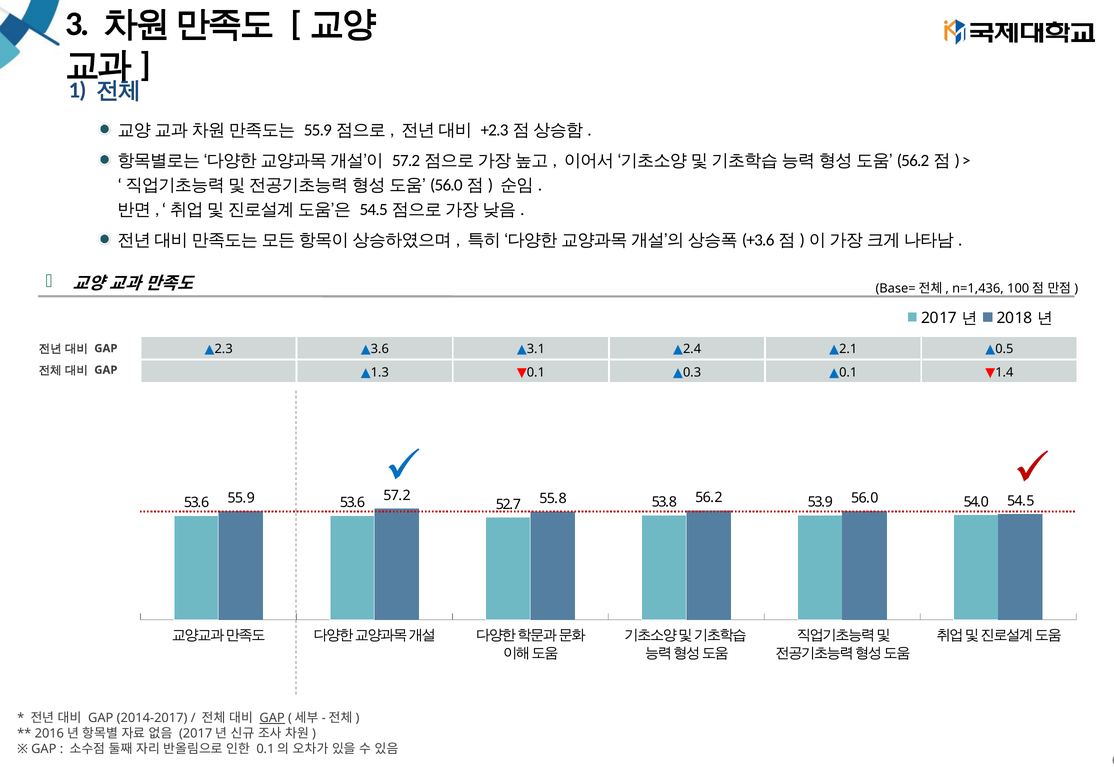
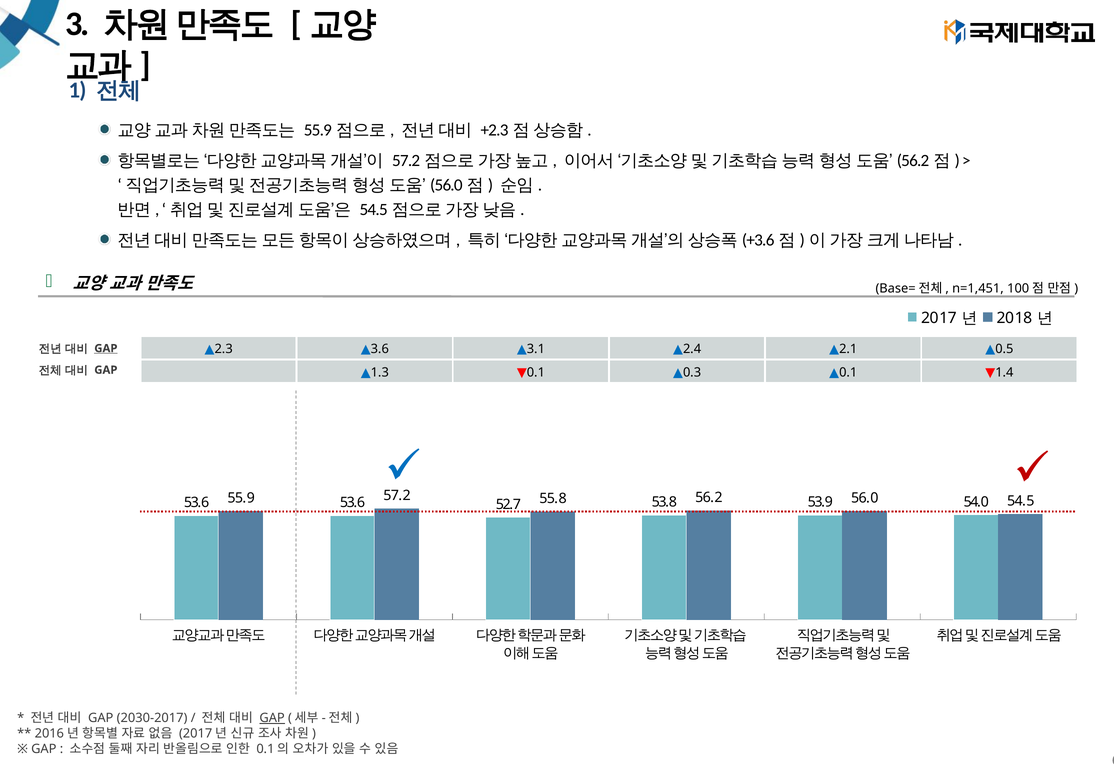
n=1,436: n=1,436 -> n=1,451 (978, 288)
GAP underline: none -> present (106, 349)
2014-2017: 2014-2017 -> 2030-2017 (152, 718)
